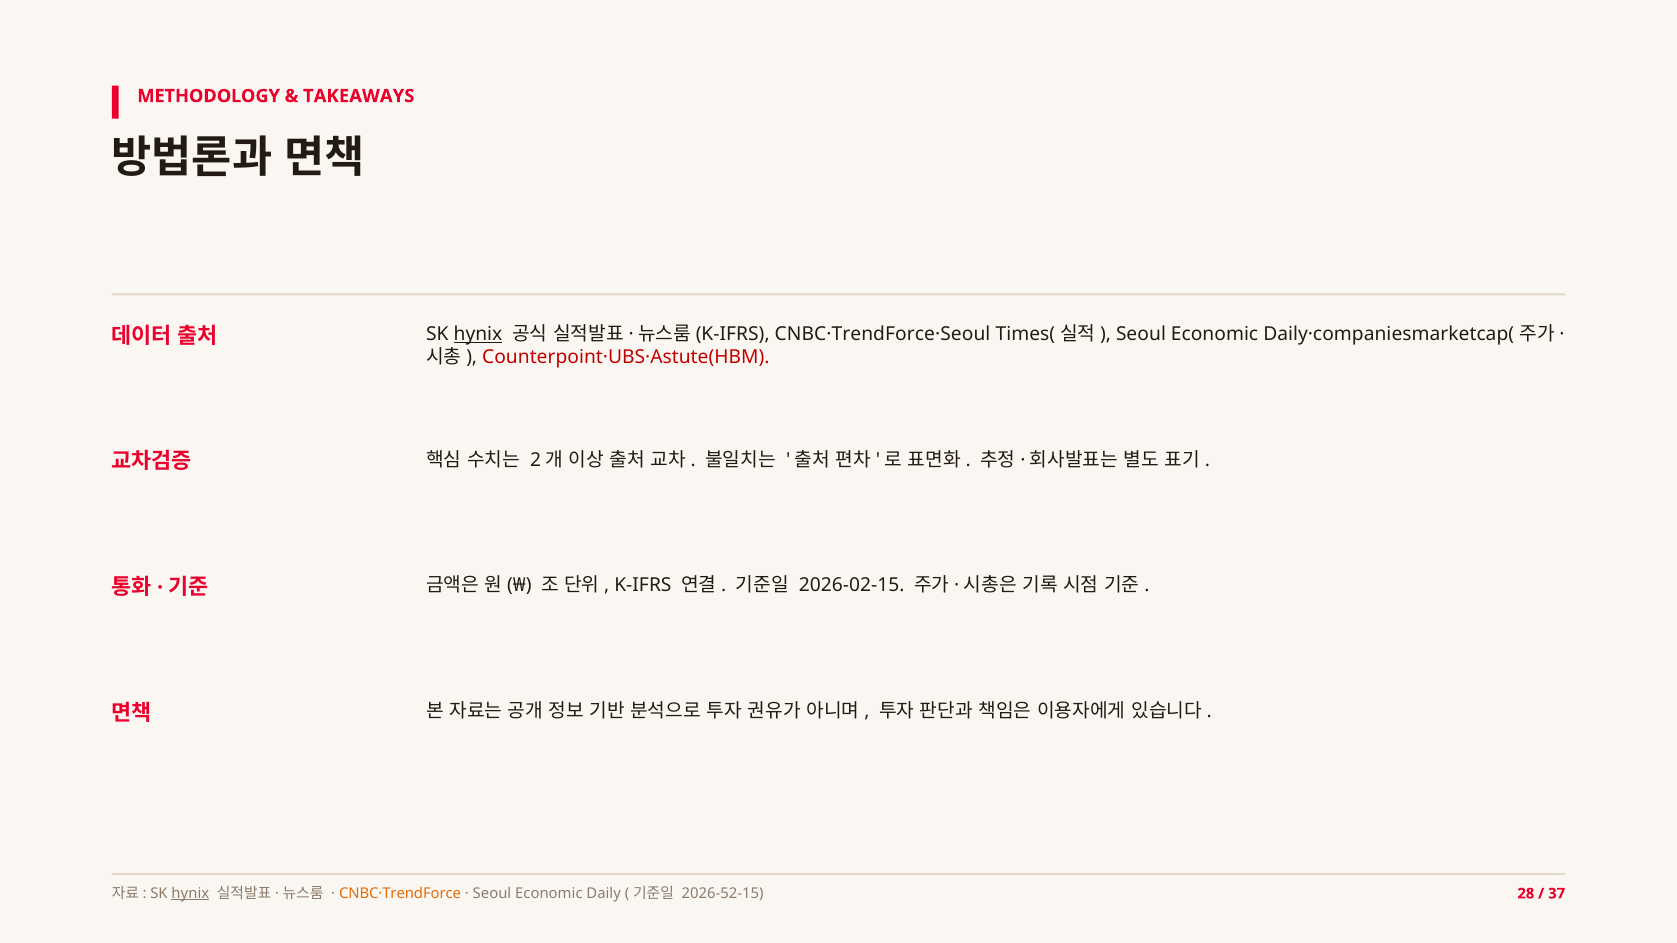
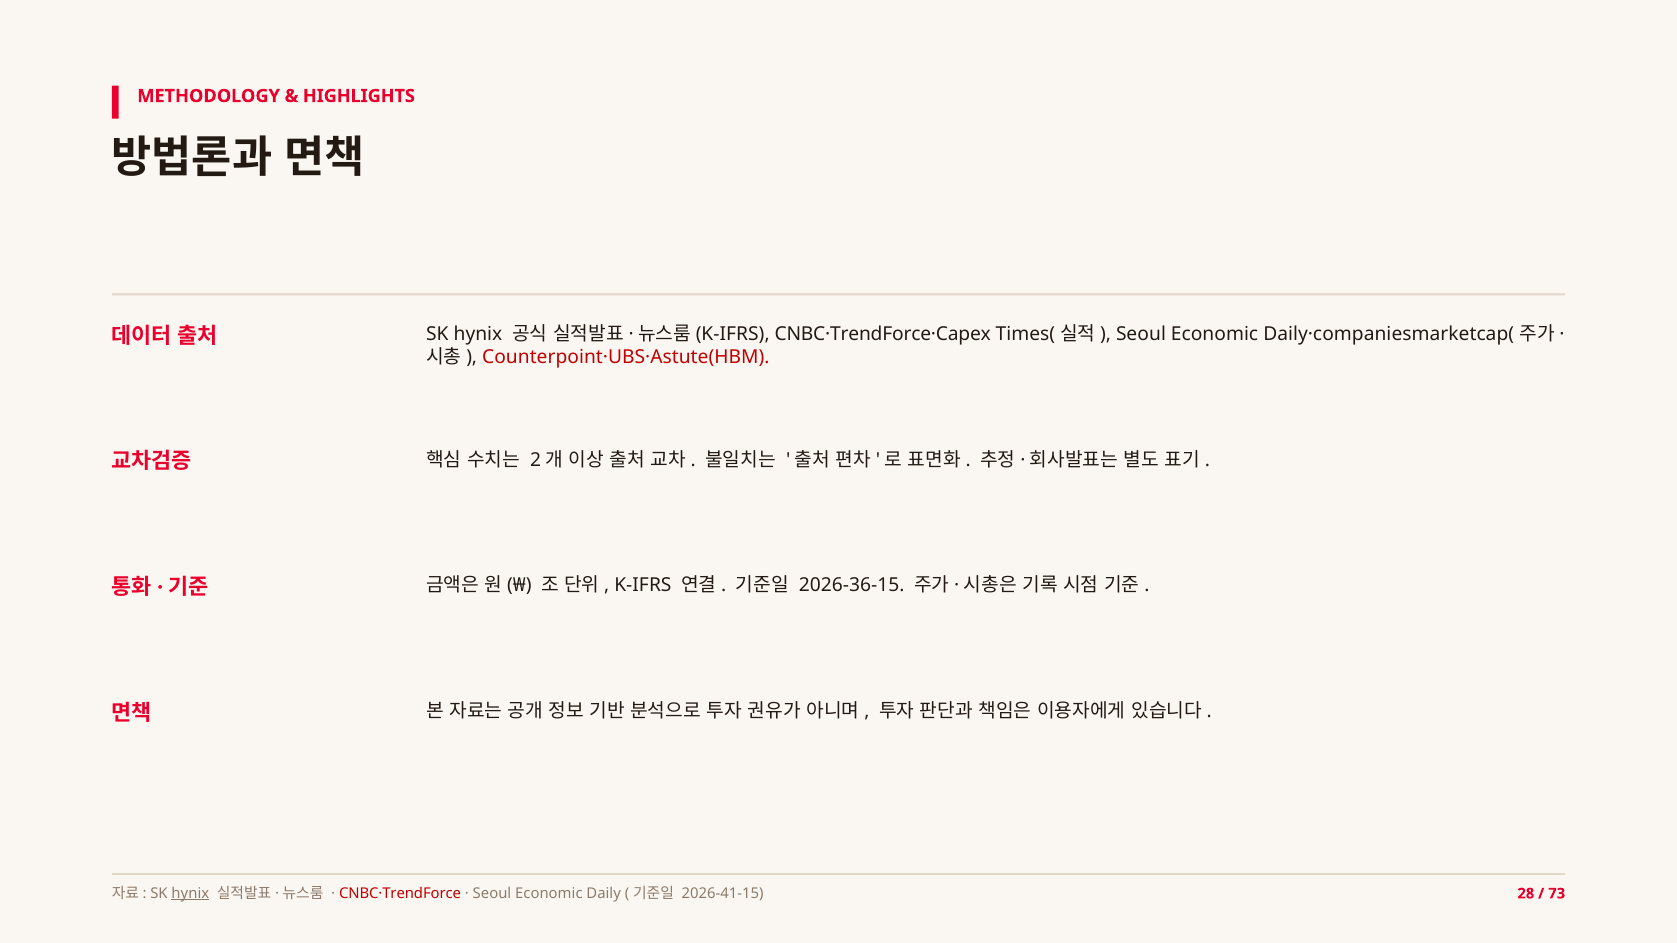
TAKEAWAYS: TAKEAWAYS -> HIGHLIGHTS (359, 96)
hynix underline: present -> none (478, 334)
CNBC·TrendForce·Seoul: CNBC·TrendForce·Seoul -> CNBC·TrendForce·Capex (883, 334)
2026-02-15: 2026-02-15 -> 2026-36-15 (852, 586)
CNBC·TrendForce colour: orange -> red (400, 894)
2026-52-15: 2026-52-15 -> 2026-41-15 (723, 894)
37: 37 -> 73 (1557, 894)
